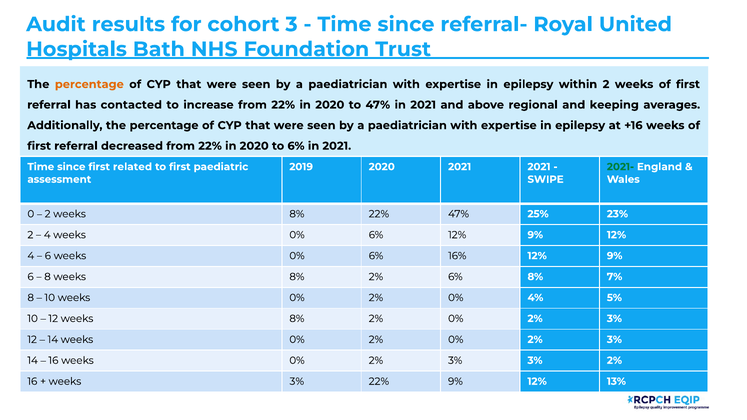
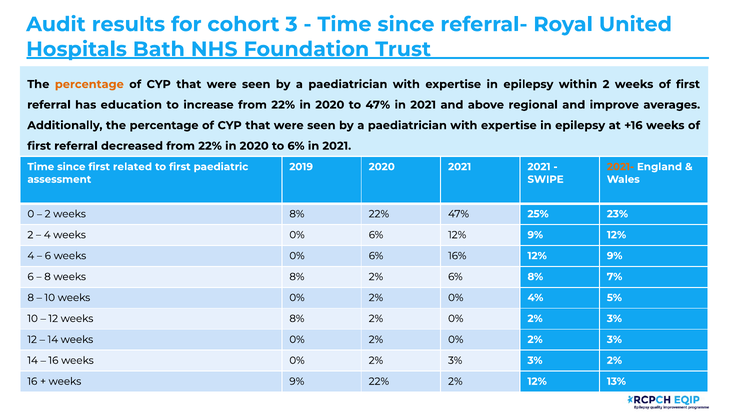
contacted: contacted -> education (131, 105)
keeping: keeping -> improve (614, 105)
2021- colour: green -> orange (620, 167)
weeks 3%: 3% -> 9% (297, 382)
22% 9%: 9% -> 2% (455, 382)
